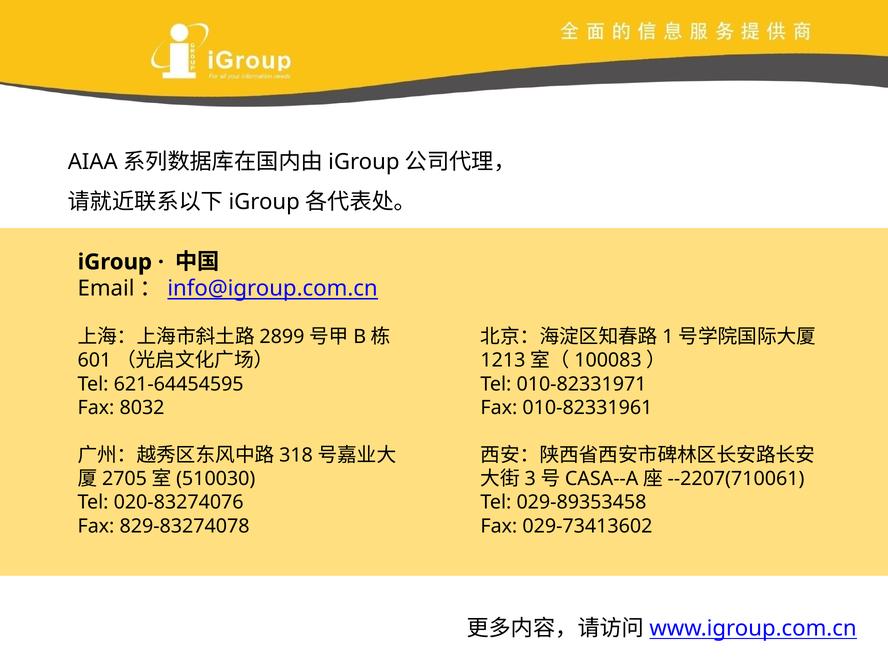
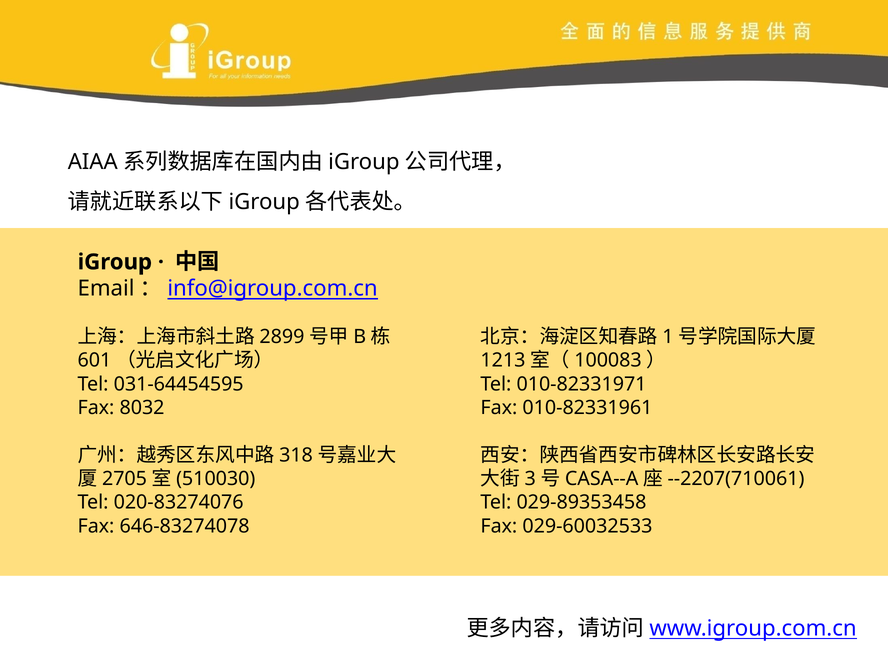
621-64454595: 621-64454595 -> 031-64454595 (179, 384)
829-83274078: 829-83274078 -> 646-83274078 (185, 526)
029-73413602: 029-73413602 -> 029-60032533 (587, 526)
